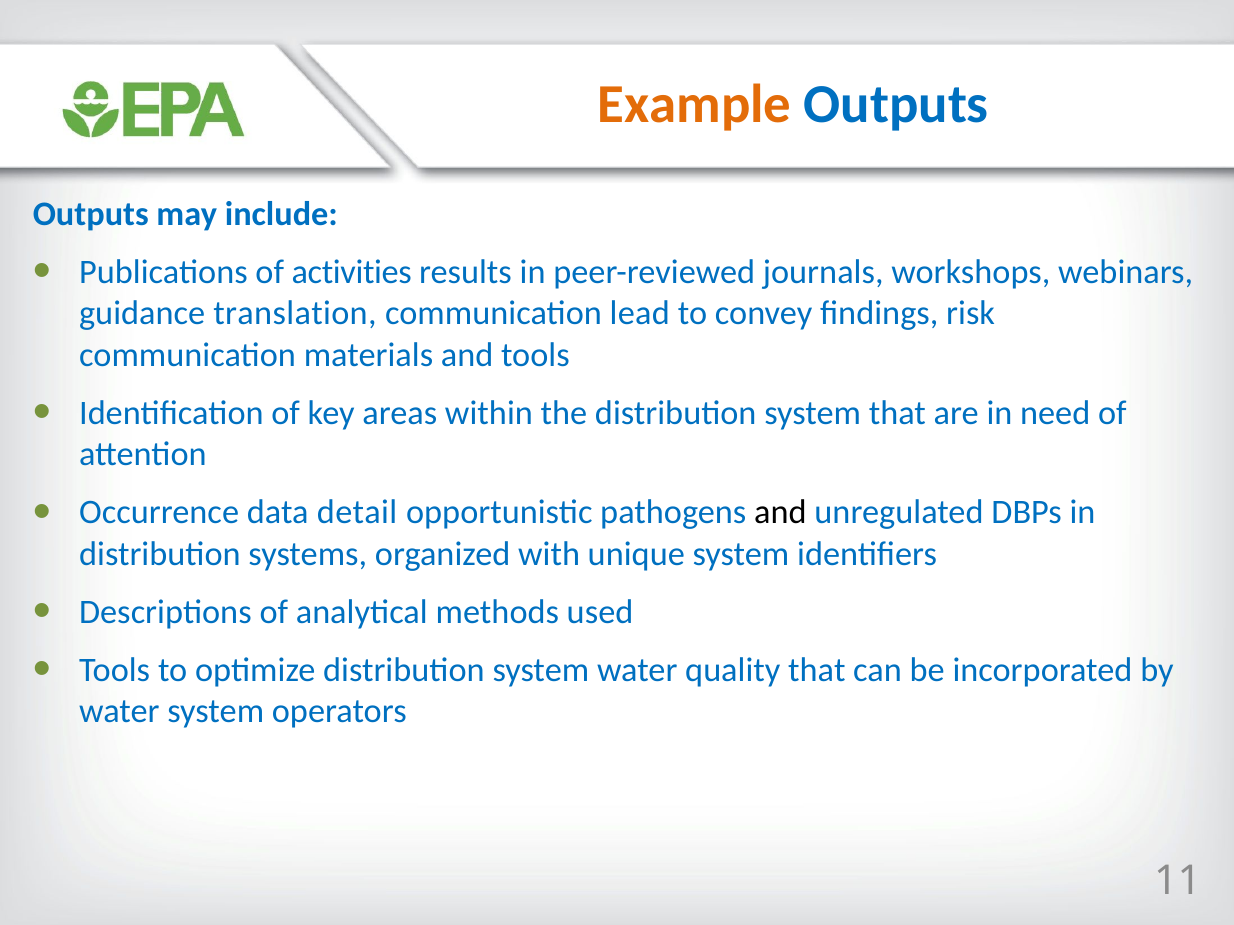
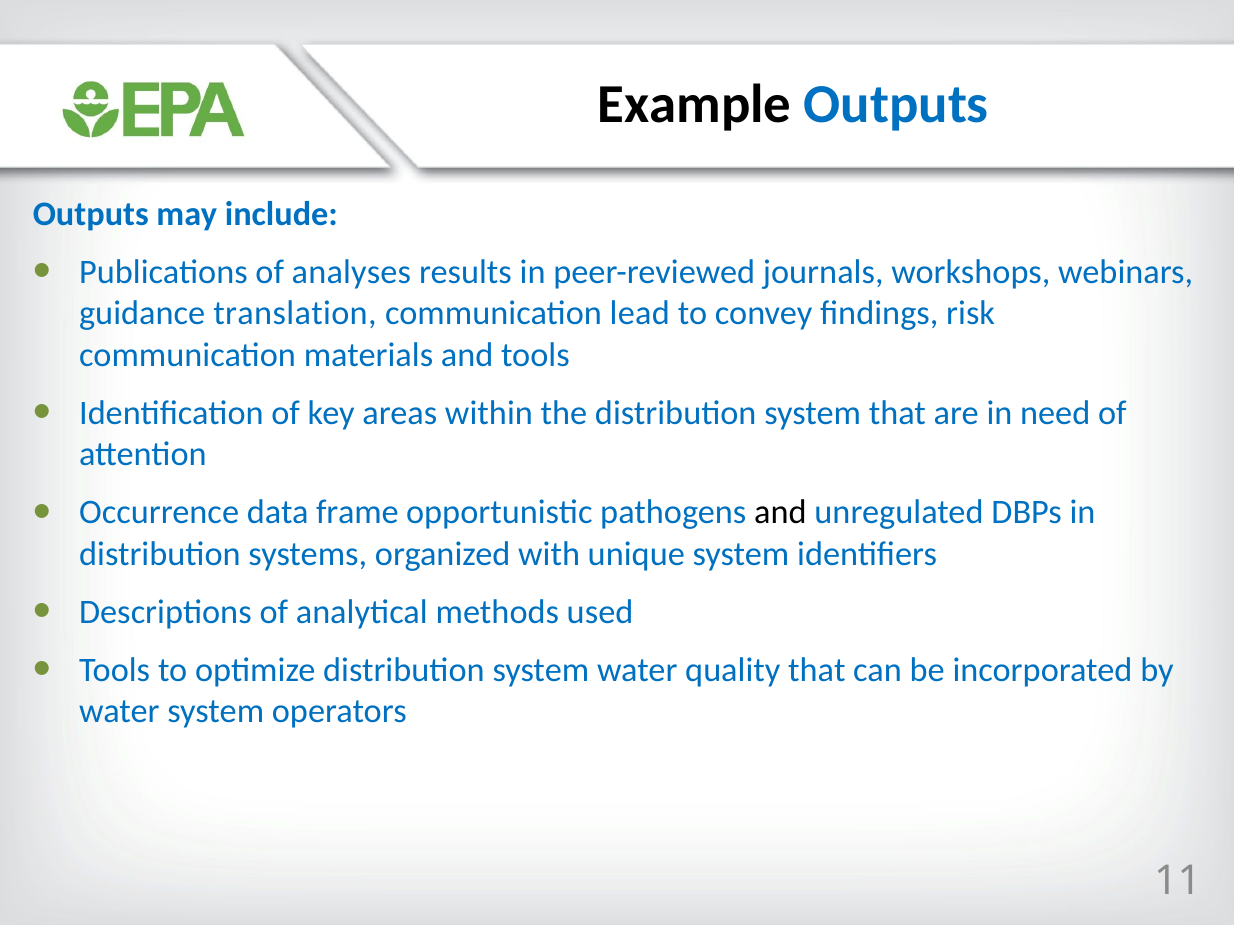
Example colour: orange -> black (695, 105)
activities: activities -> analyses (351, 273)
detail: detail -> frame (357, 513)
